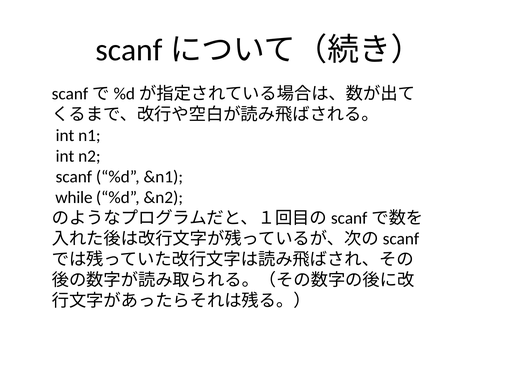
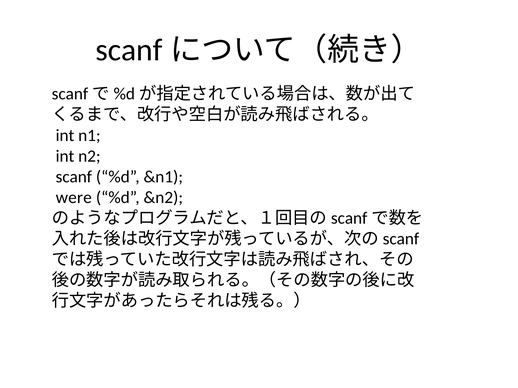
while: while -> were (74, 198)
